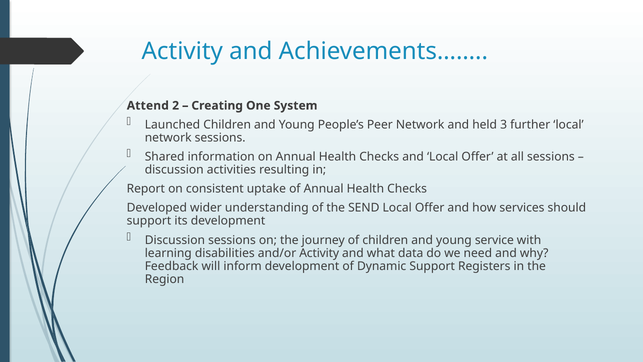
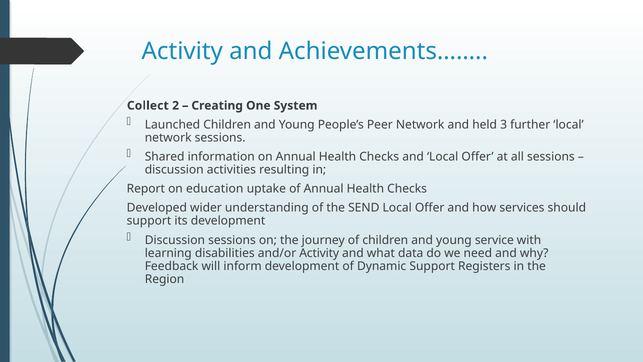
Attend: Attend -> Collect (148, 106)
consistent: consistent -> education (215, 189)
